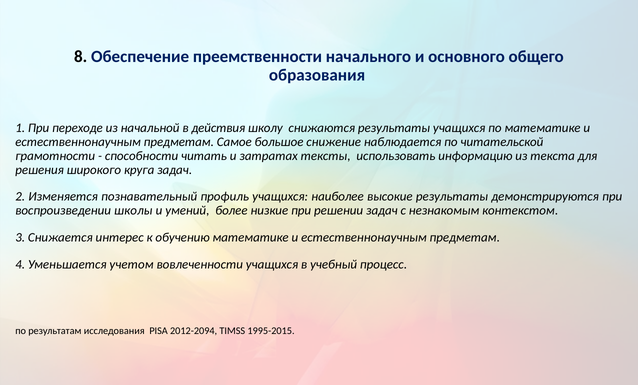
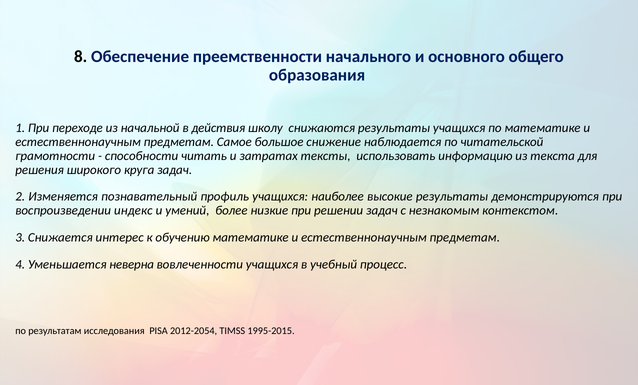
школы: школы -> индекс (133, 211)
учетом: учетом -> неверна (132, 264)
2012-2094: 2012-2094 -> 2012-2054 (194, 330)
